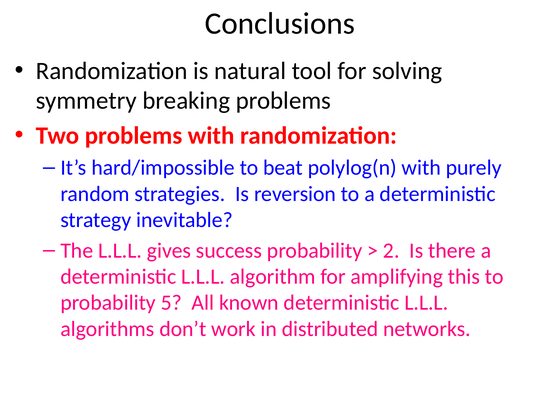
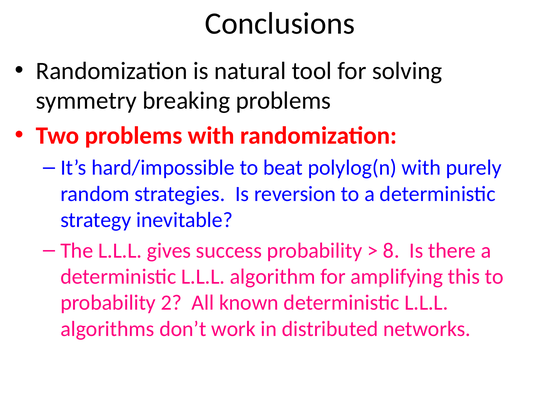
2: 2 -> 8 (391, 250)
5: 5 -> 2 (171, 303)
